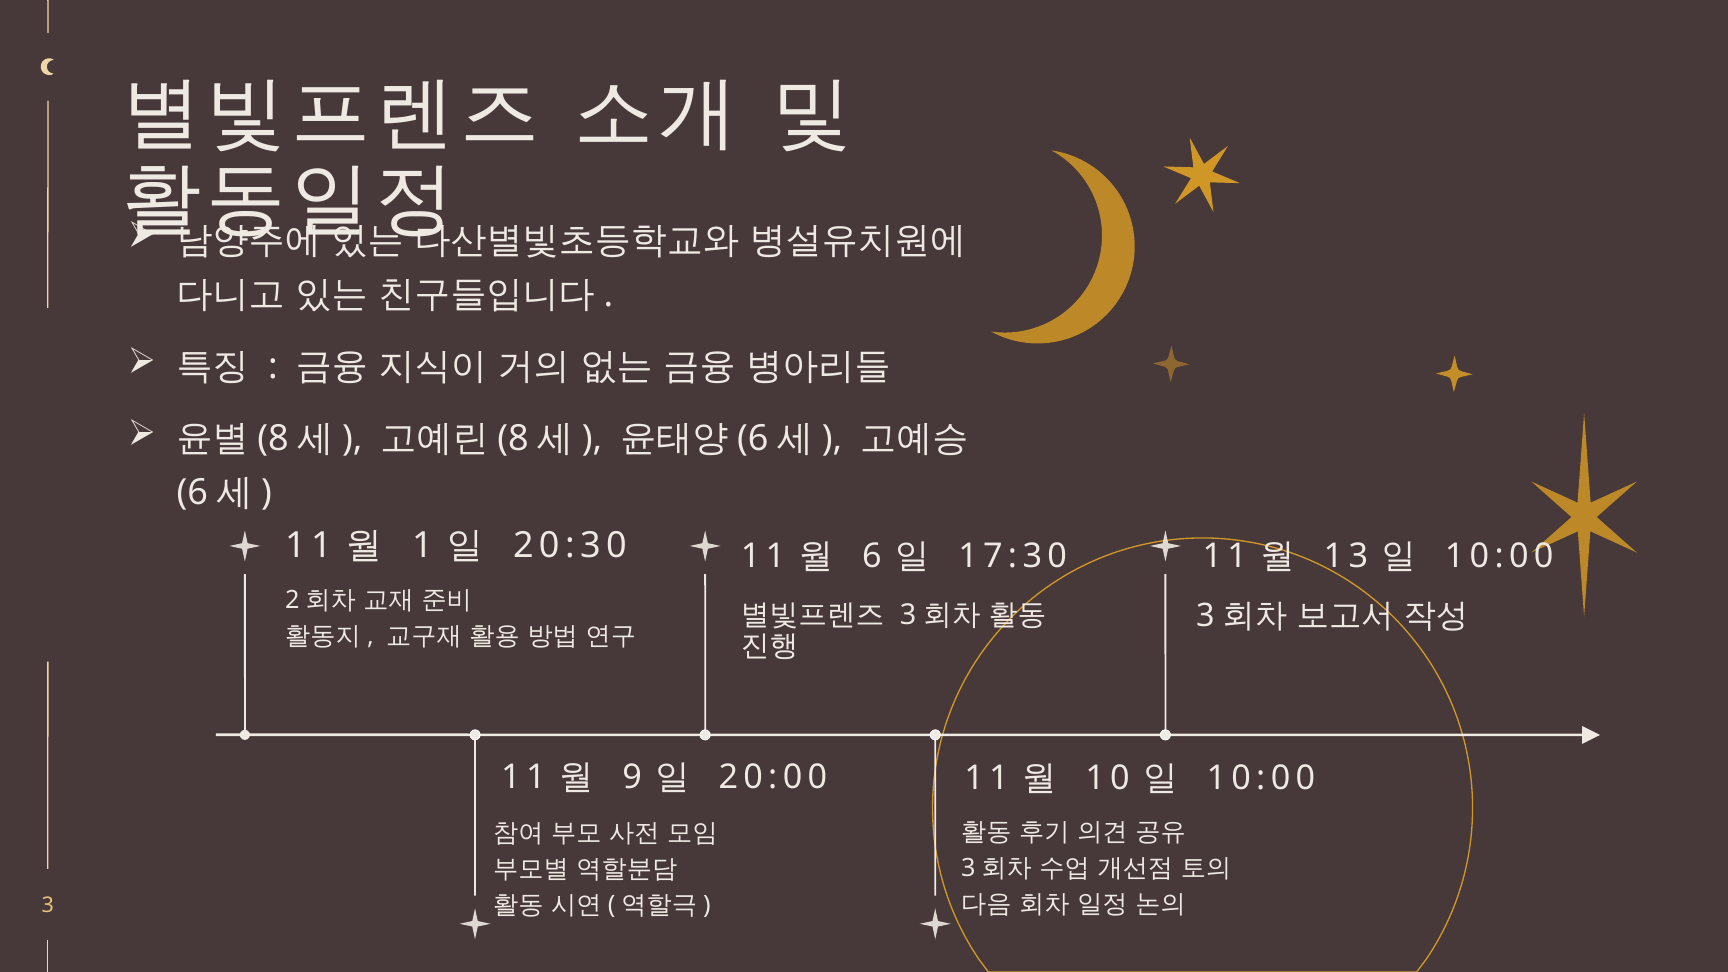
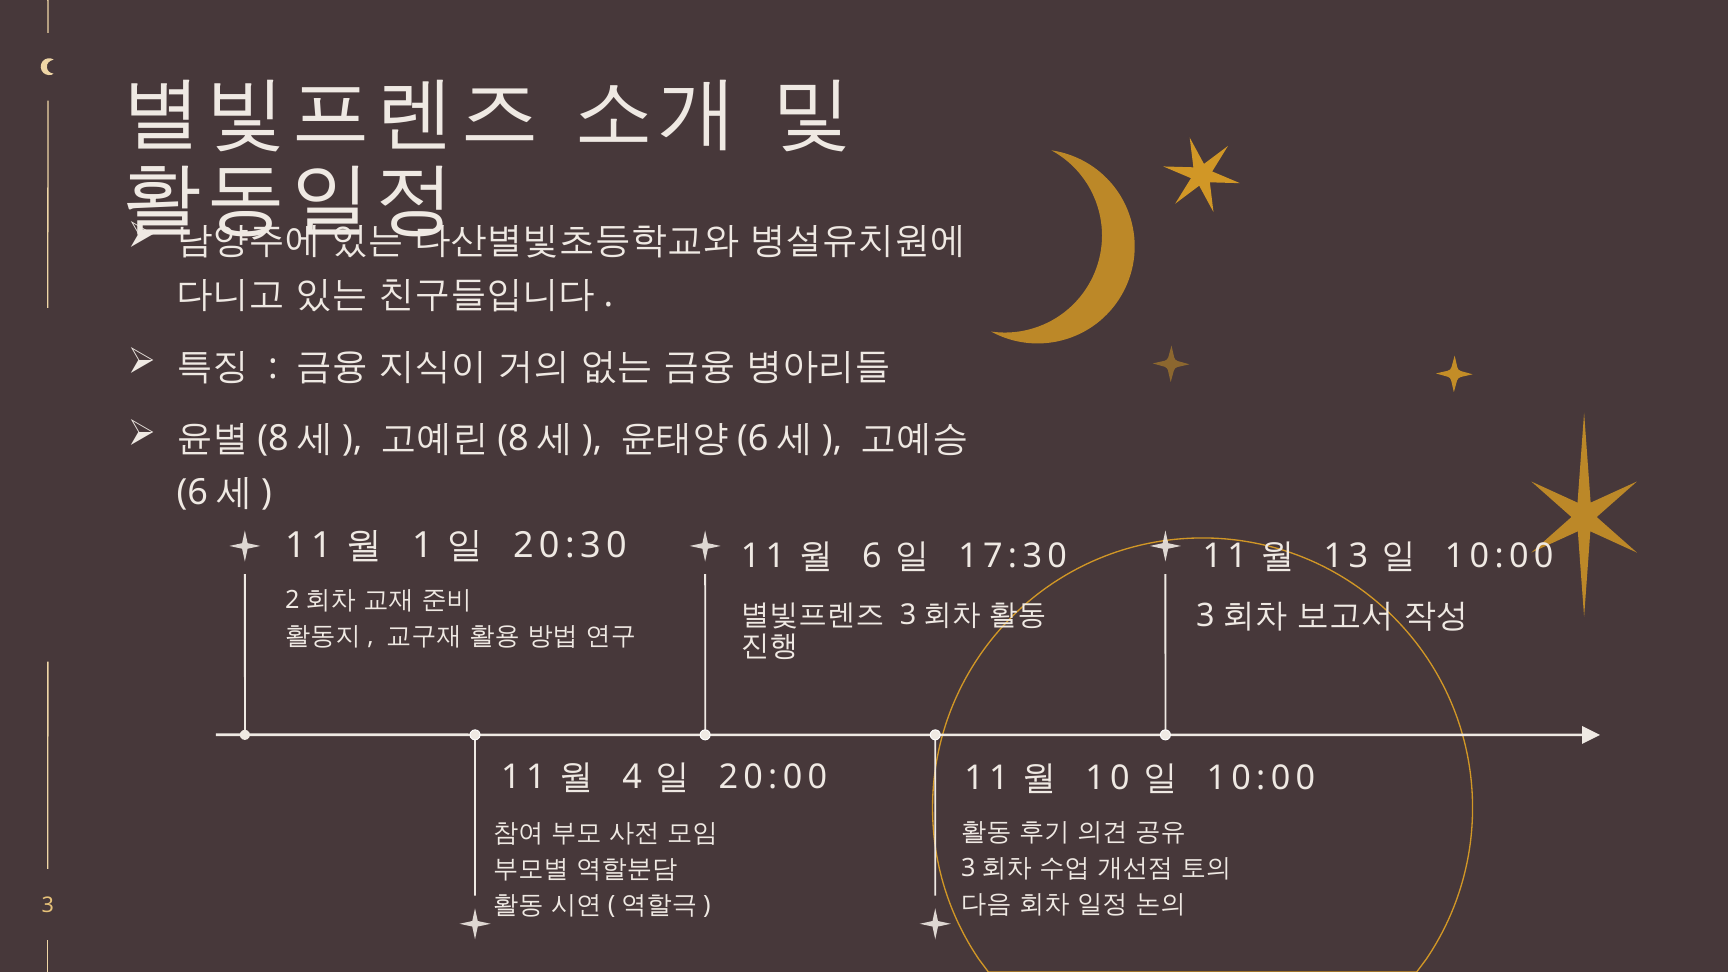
9: 9 -> 4 (632, 777)
